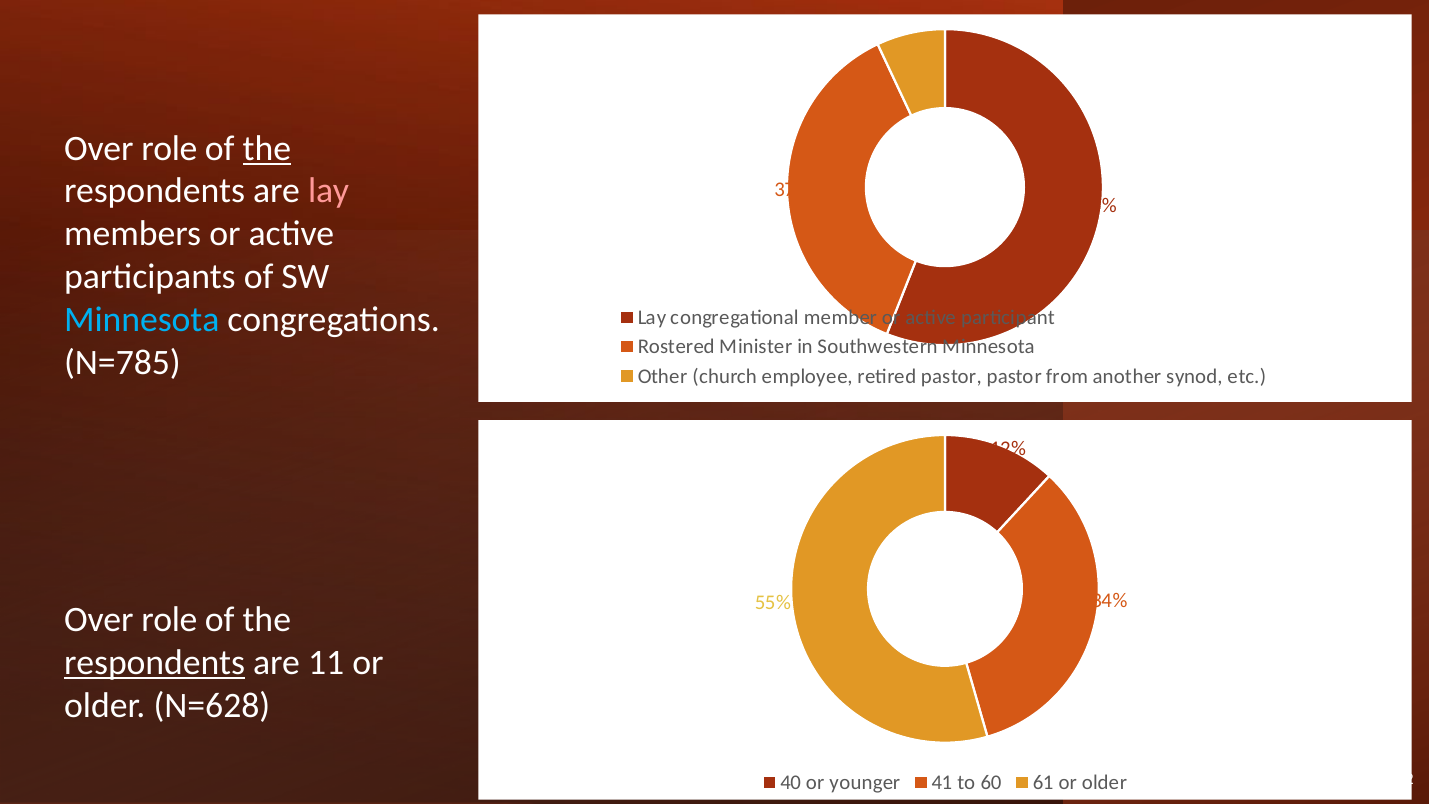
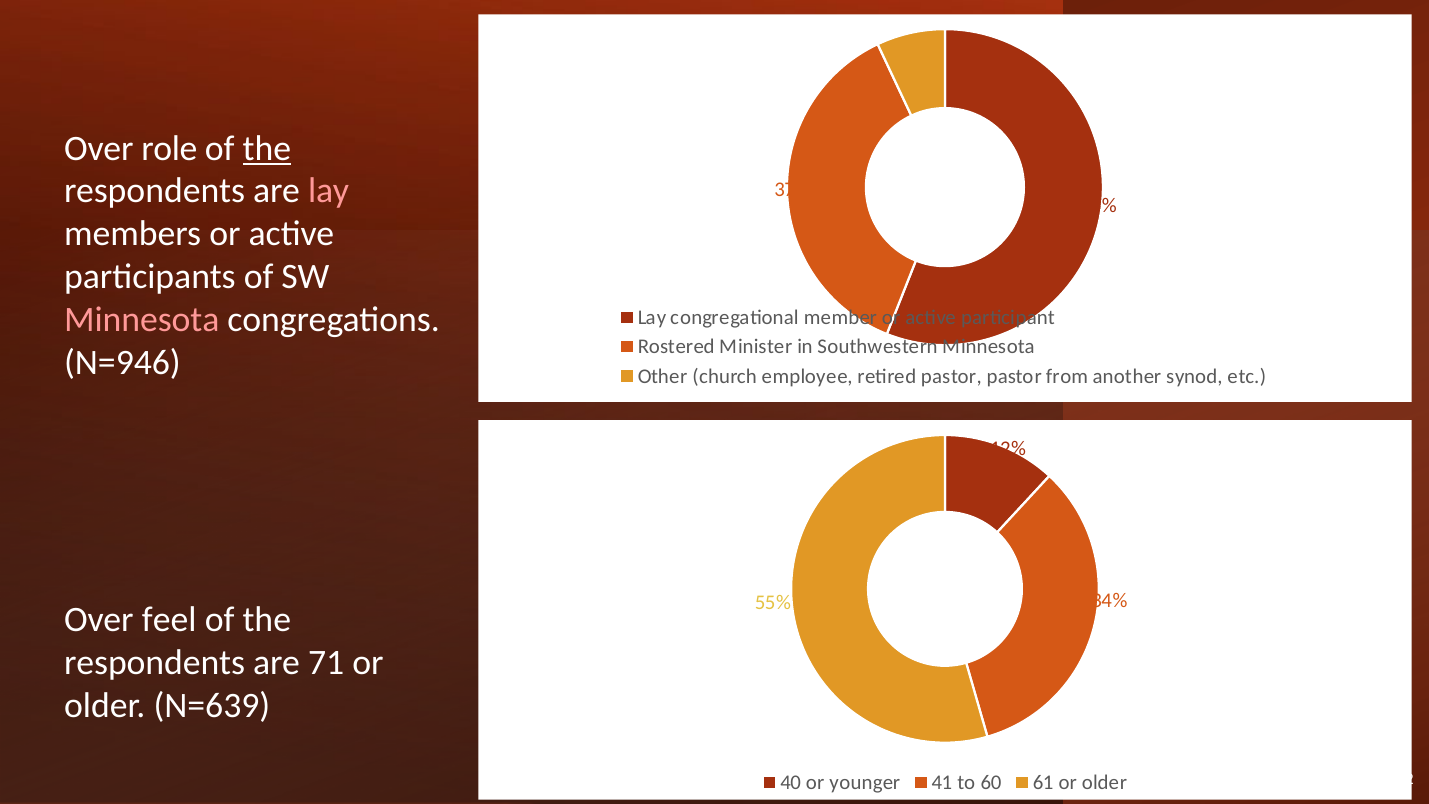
Minnesota colour: light blue -> pink (142, 320)
N=785: N=785 -> N=946 (122, 363)
role: role -> feel (169, 620)
respondents underline: present -> none (155, 663)
11: 11 -> 71 (326, 663)
N=628: N=628 -> N=639 (212, 706)
